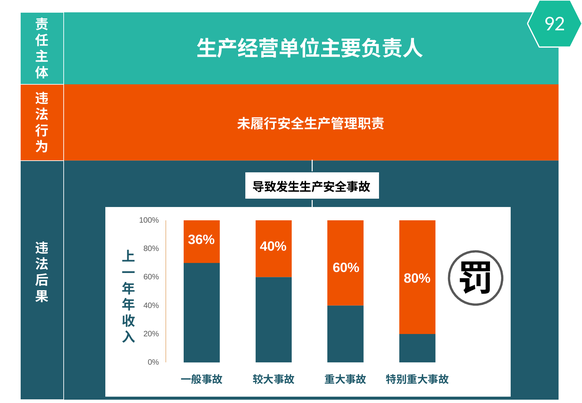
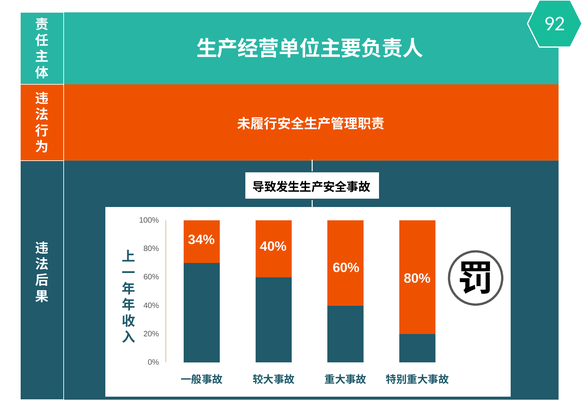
36%: 36% -> 34% (201, 240)
